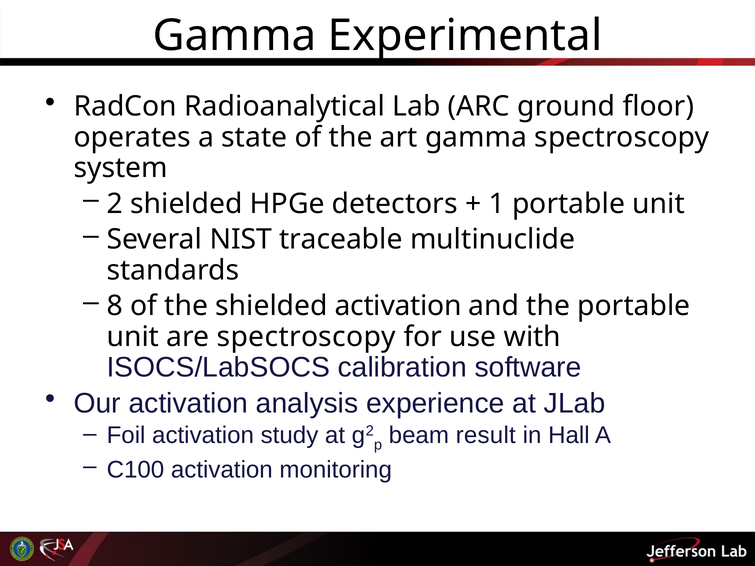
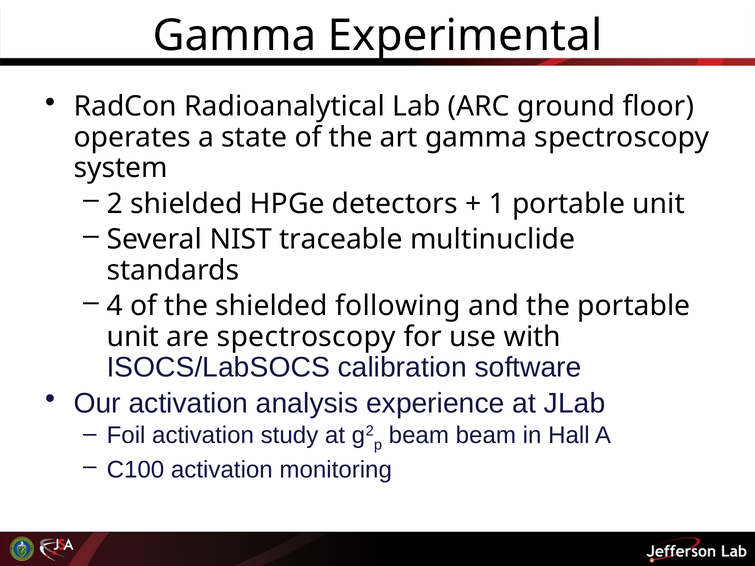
8: 8 -> 4 (115, 306)
shielded activation: activation -> following (398, 306)
beam result: result -> beam (486, 436)
